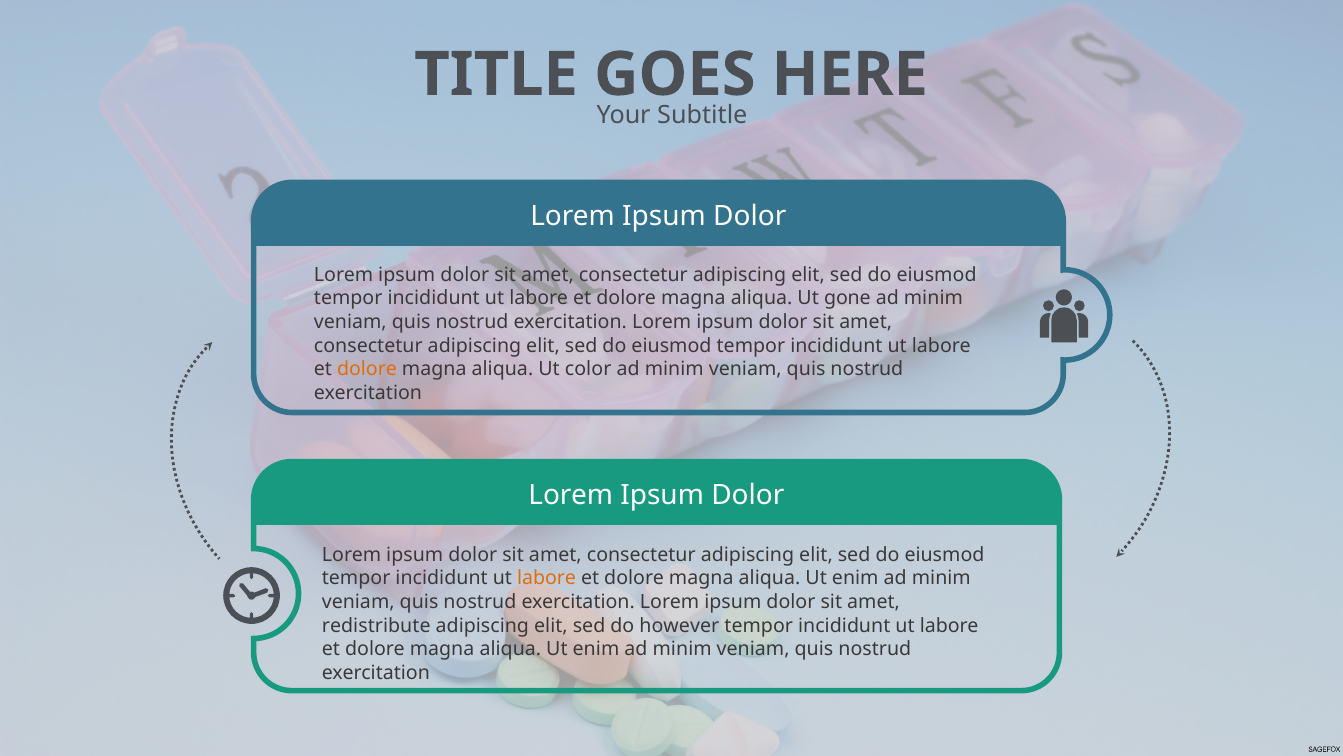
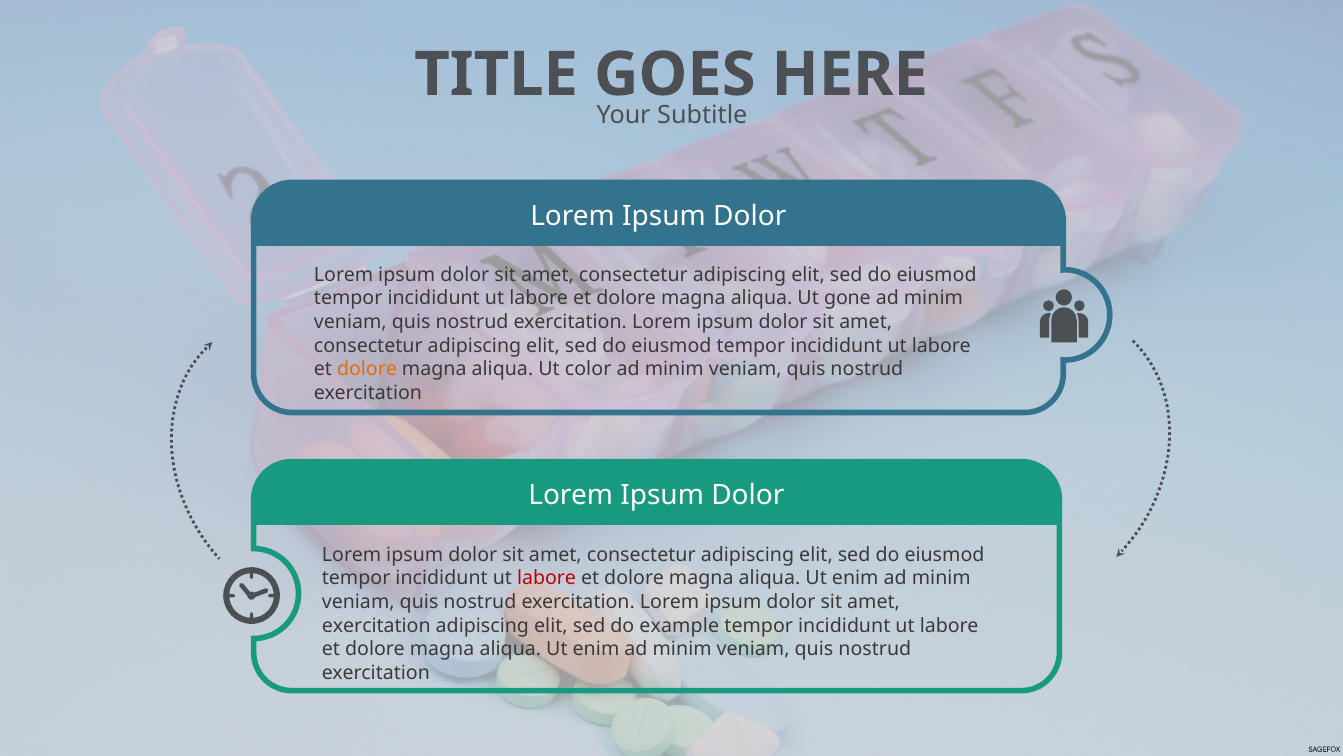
labore colour: orange -> red (547, 578)
redistribute: redistribute -> exercitation (376, 625)
however: however -> example (679, 625)
